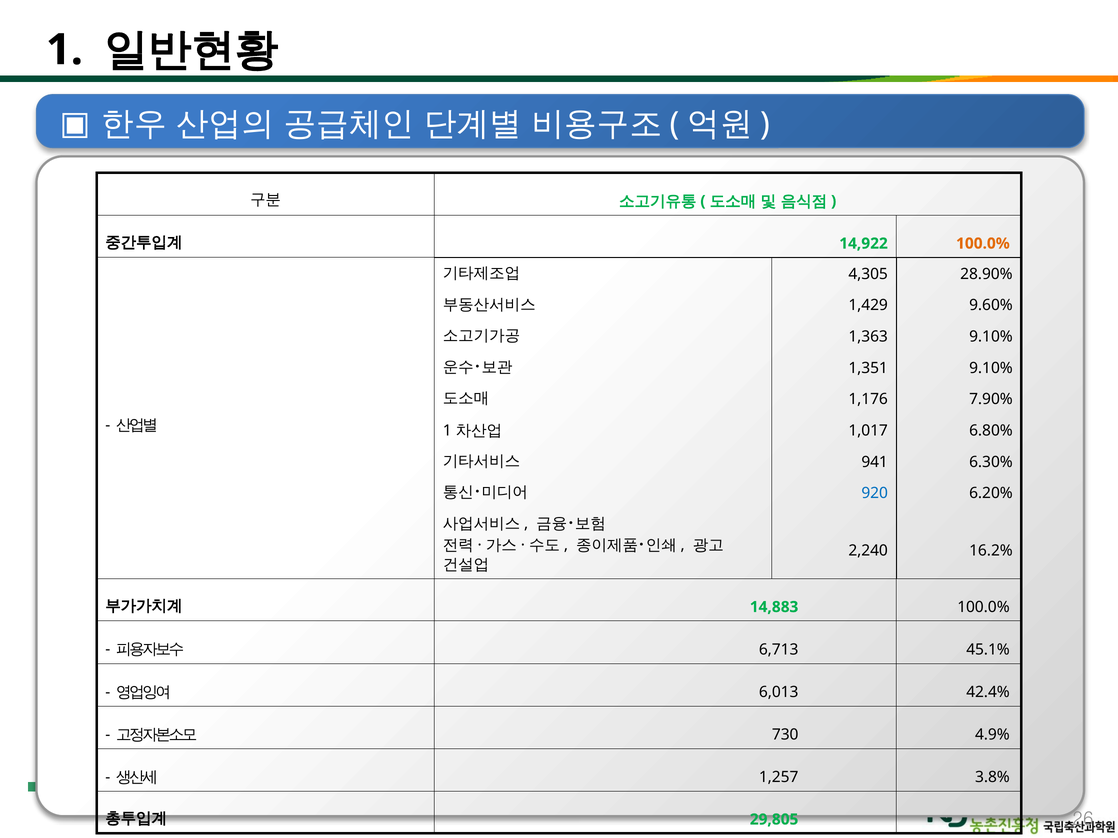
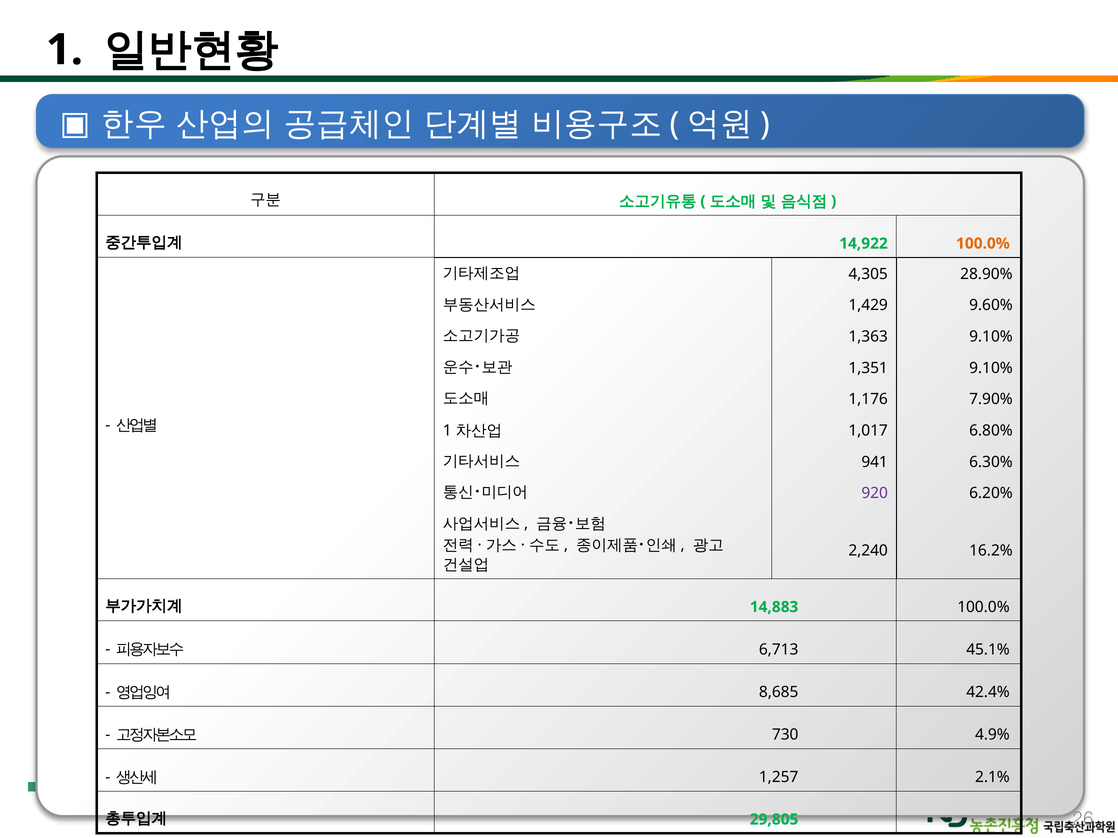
920 colour: blue -> purple (875, 494)
6,013: 6,013 -> 8,685 (779, 692)
3.8%: 3.8% -> 2.1% (992, 777)
